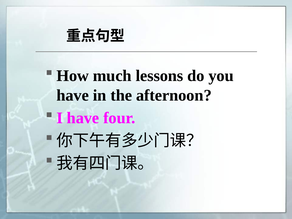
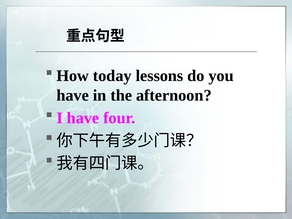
much: much -> today (112, 76)
